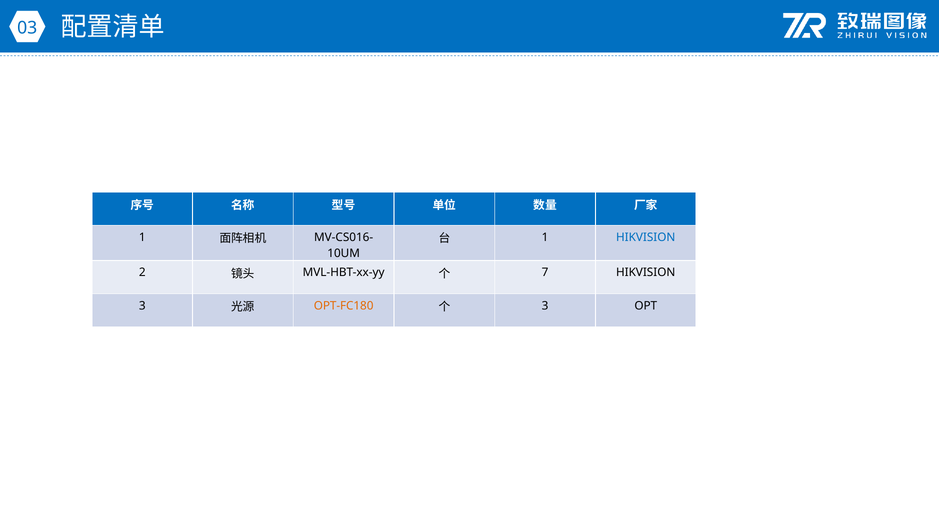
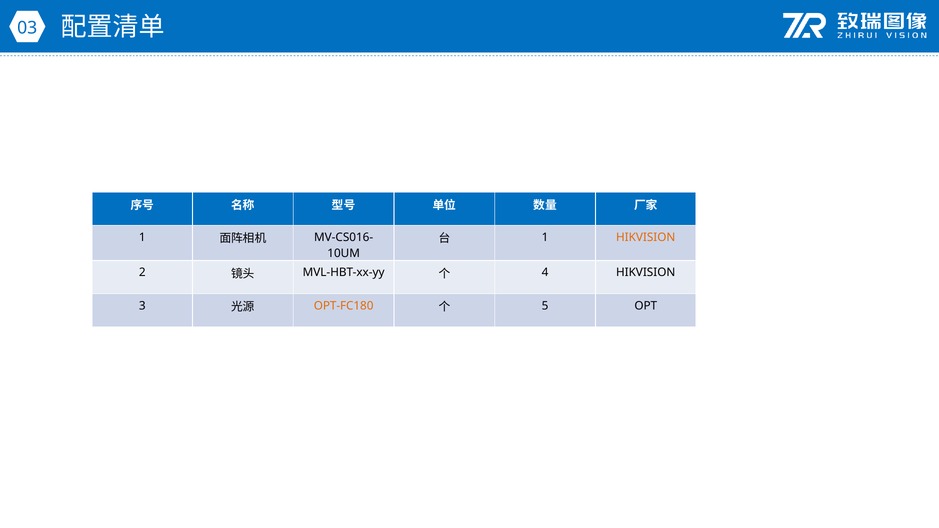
HIKVISION colour: blue -> orange (646, 237)
7: 7 -> 4 (545, 273)
3: 3 -> 5 (545, 306)
